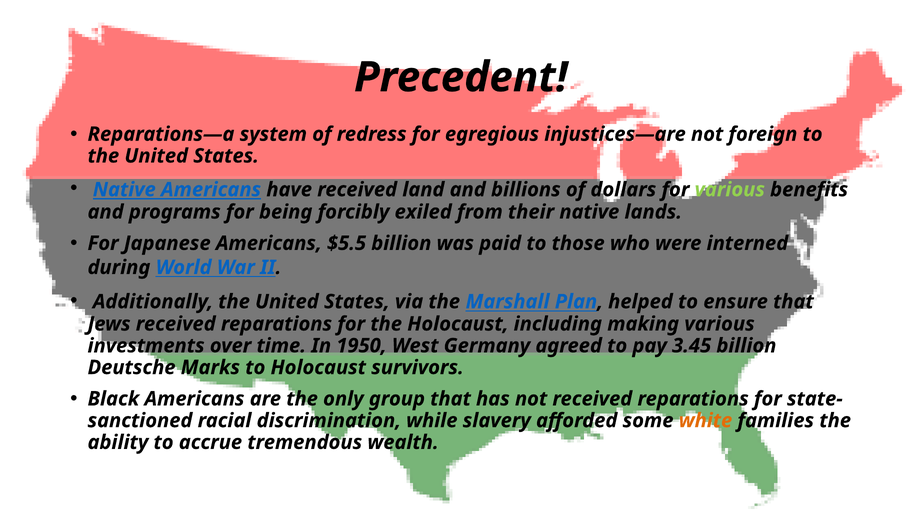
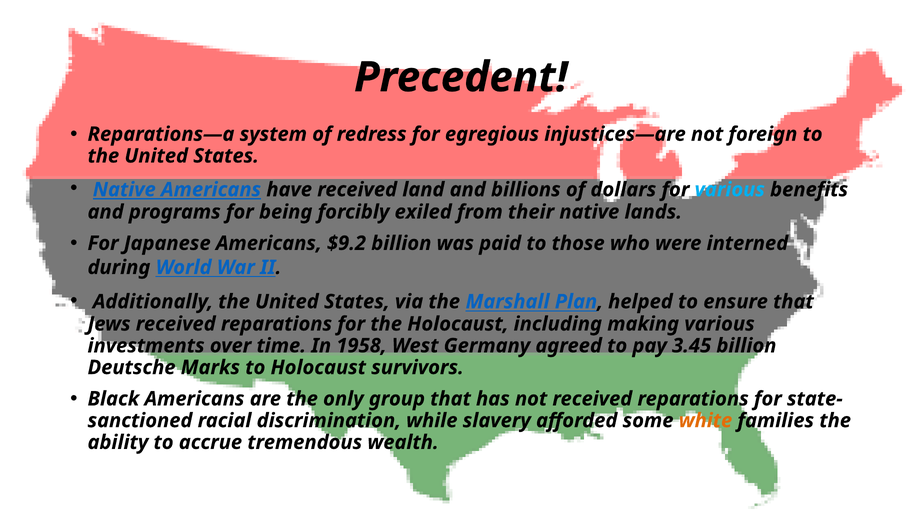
various colour: light green -> light blue (730, 190)
$5.5: $5.5 -> $9.2 (346, 244)
1950: 1950 -> 1958 (361, 346)
